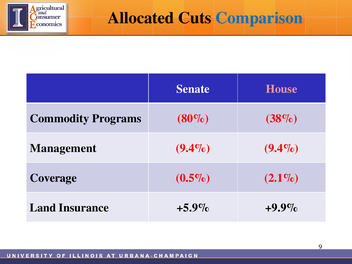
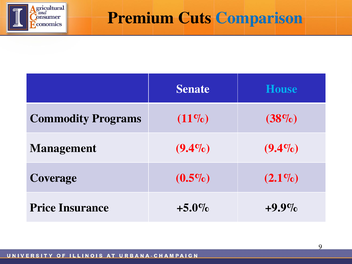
Allocated: Allocated -> Premium (141, 18)
House colour: pink -> light blue (282, 89)
80%: 80% -> 11% (193, 119)
Land: Land -> Price (43, 208)
+5.9%: +5.9% -> +5.0% (193, 208)
